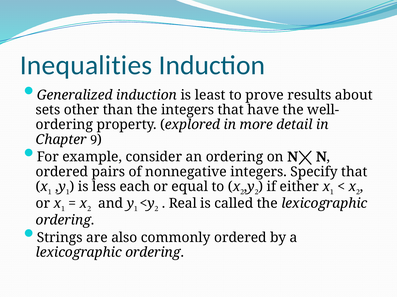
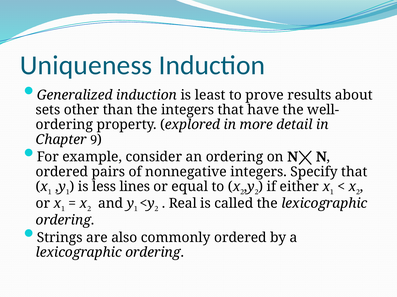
Inequalities: Inequalities -> Uniqueness (86, 66)
each: each -> lines (135, 187)
